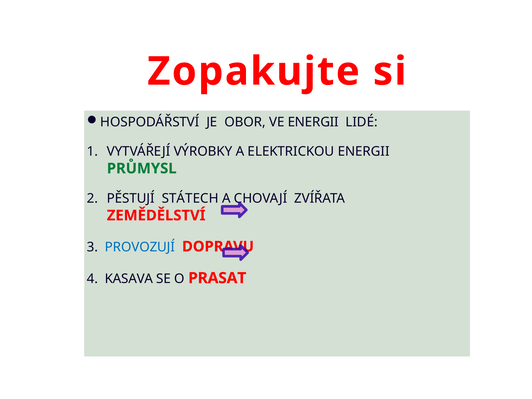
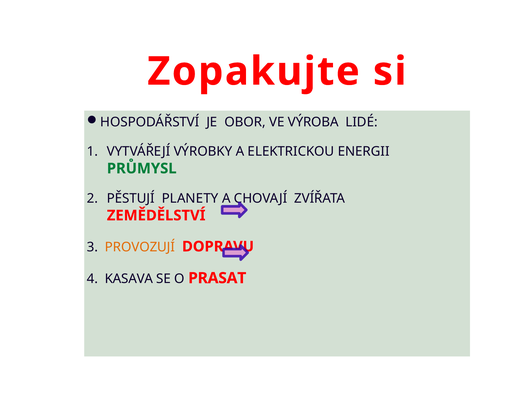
VE ENERGII: ENERGII -> VÝROBA (313, 122)
STÁTECH: STÁTECH -> PLANETY (190, 199)
PROVOZUJÍ colour: blue -> orange (140, 247)
